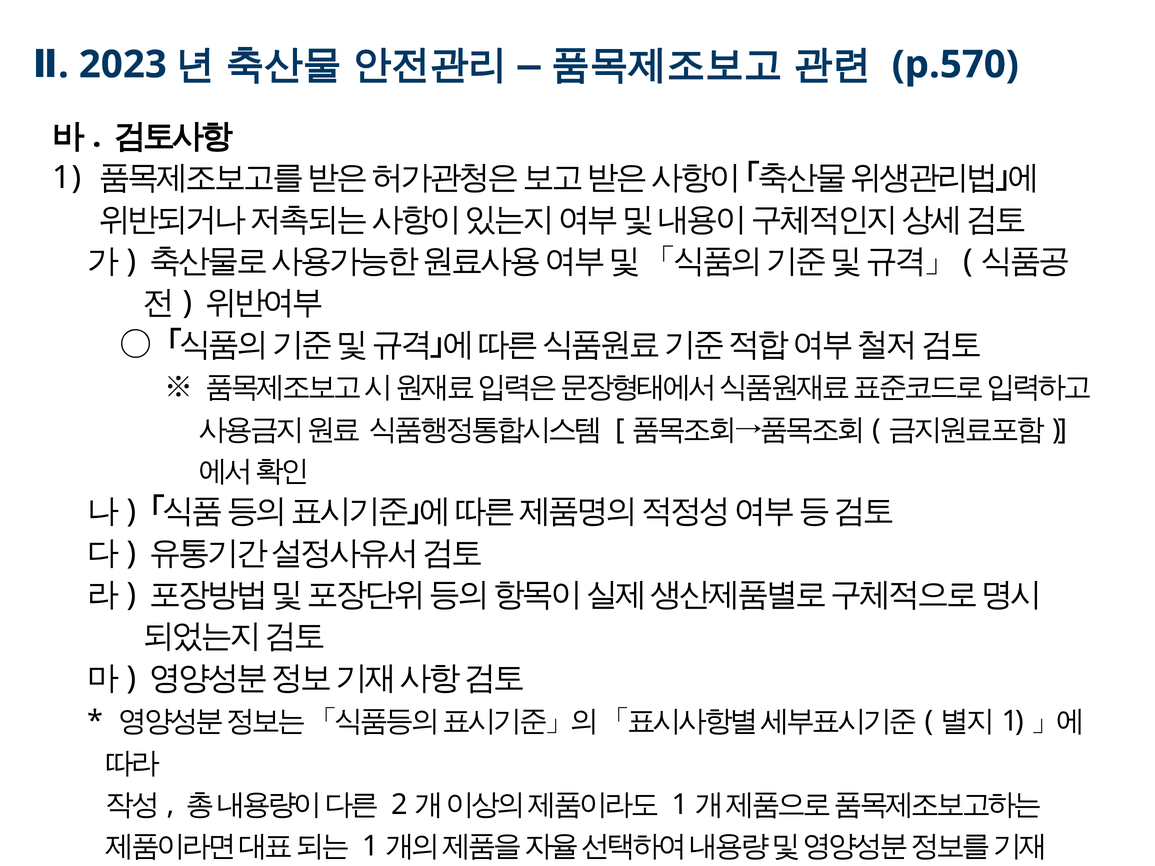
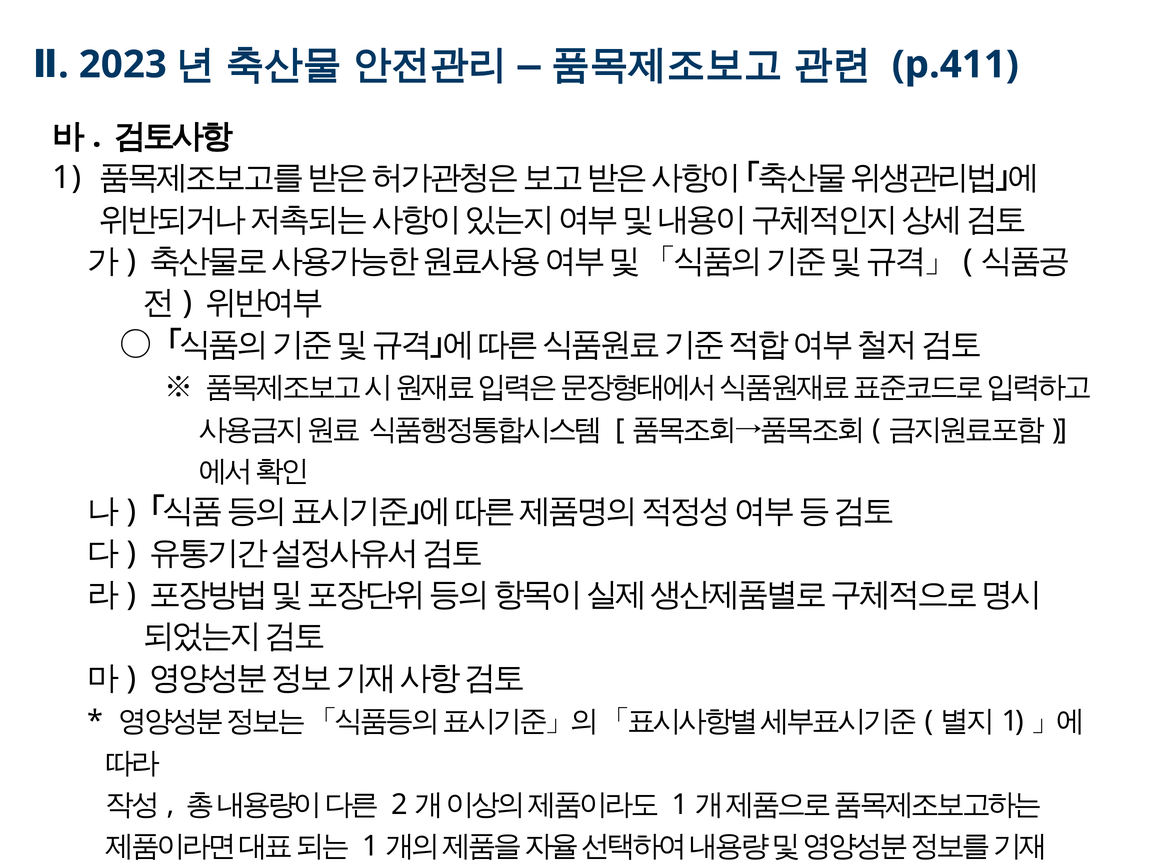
p.570: p.570 -> p.411 (955, 65)
